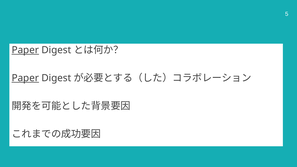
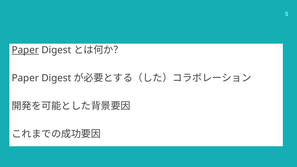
Paper underline: present -> none (25, 78)
